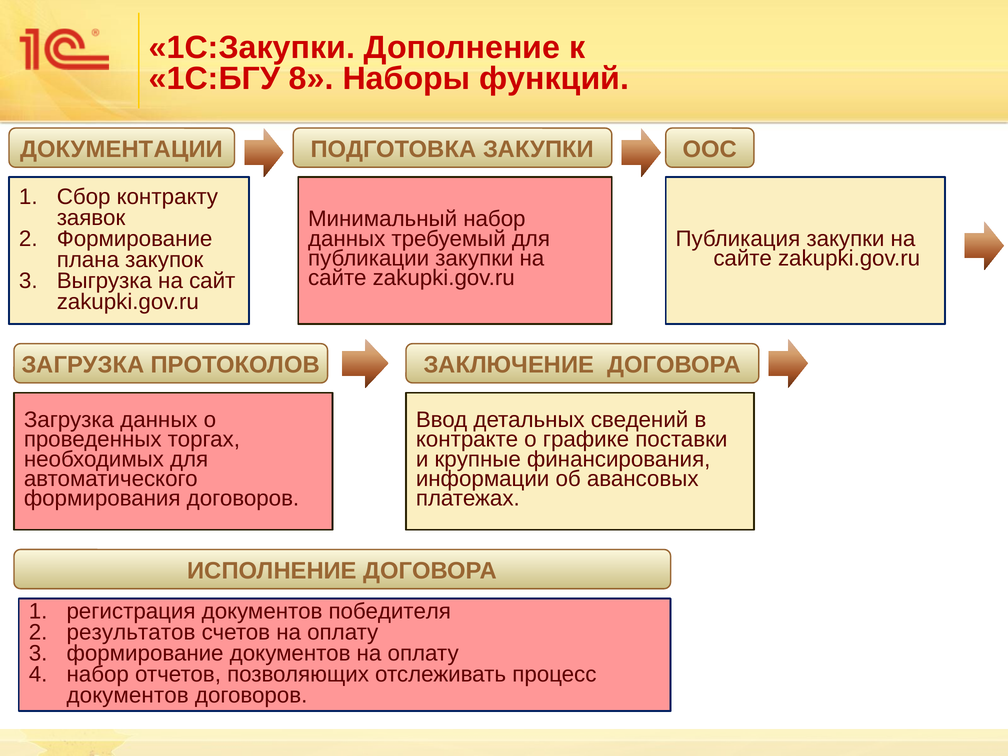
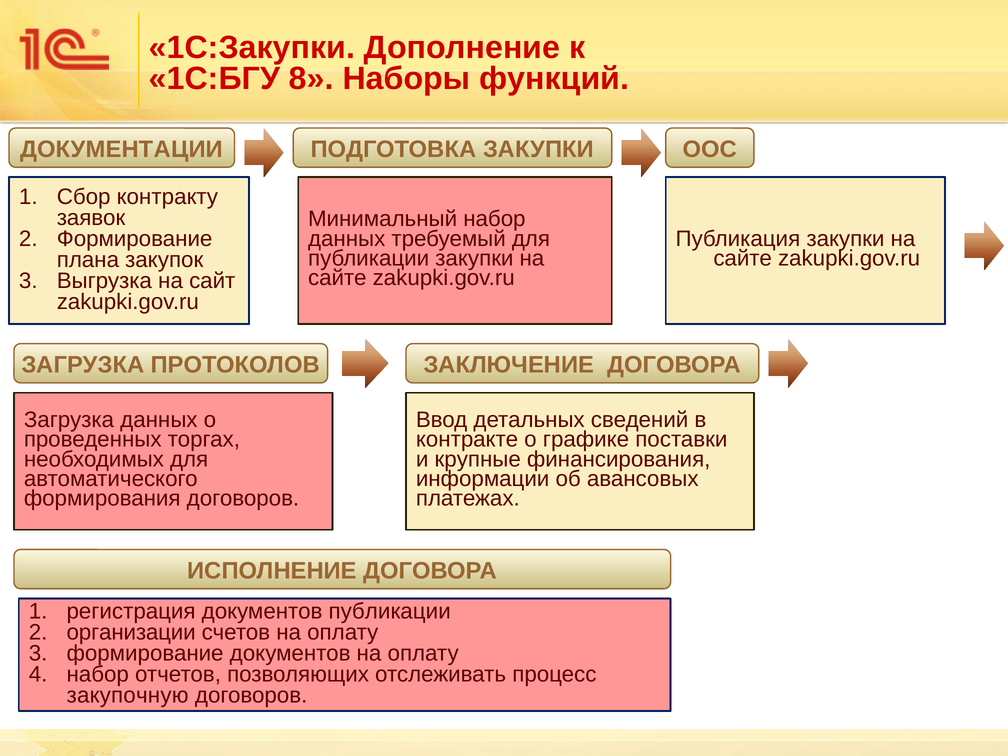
документов победителя: победителя -> публикации (390, 611)
результатов: результатов -> организации (131, 632)
документов: документов -> закупочную (128, 695)
